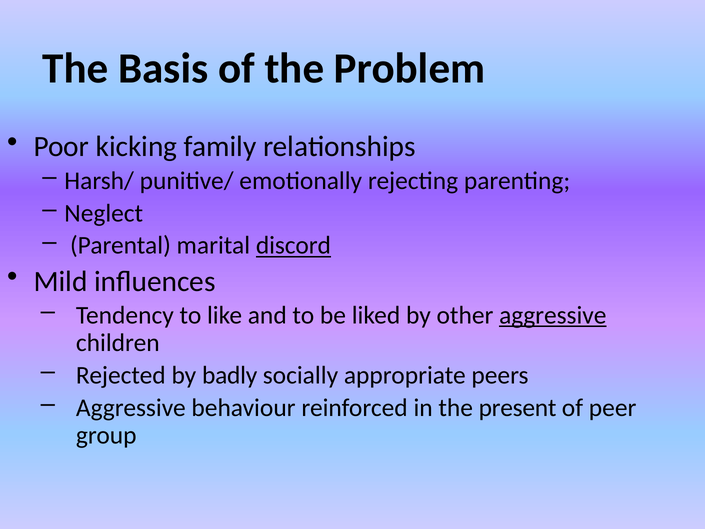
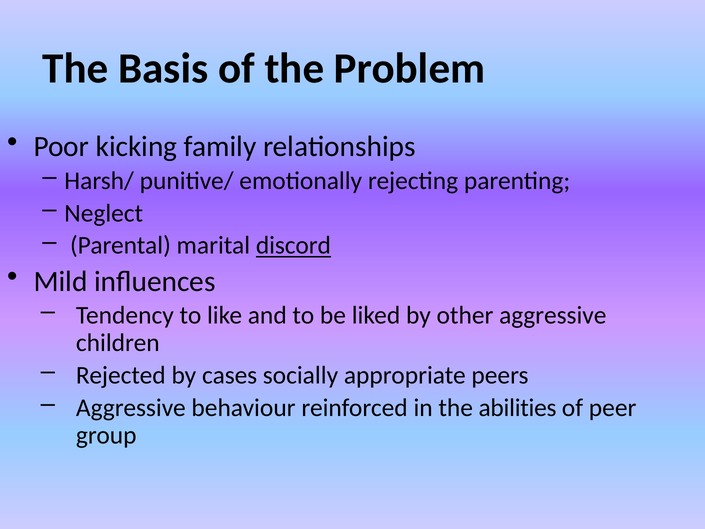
aggressive underline: present -> none (553, 315)
badly: badly -> cases (230, 375)
present: present -> abilities (518, 408)
